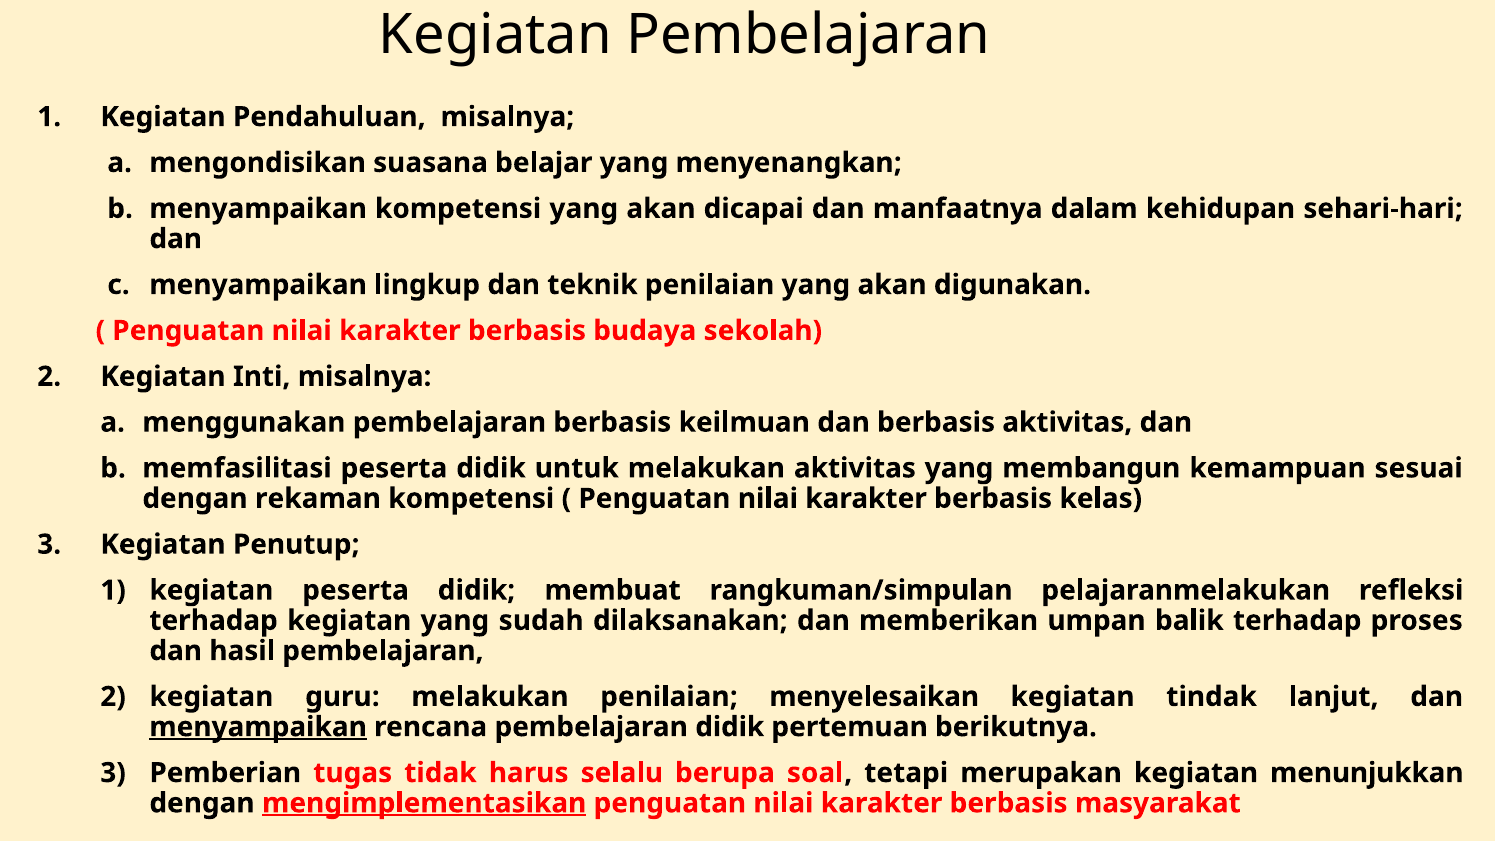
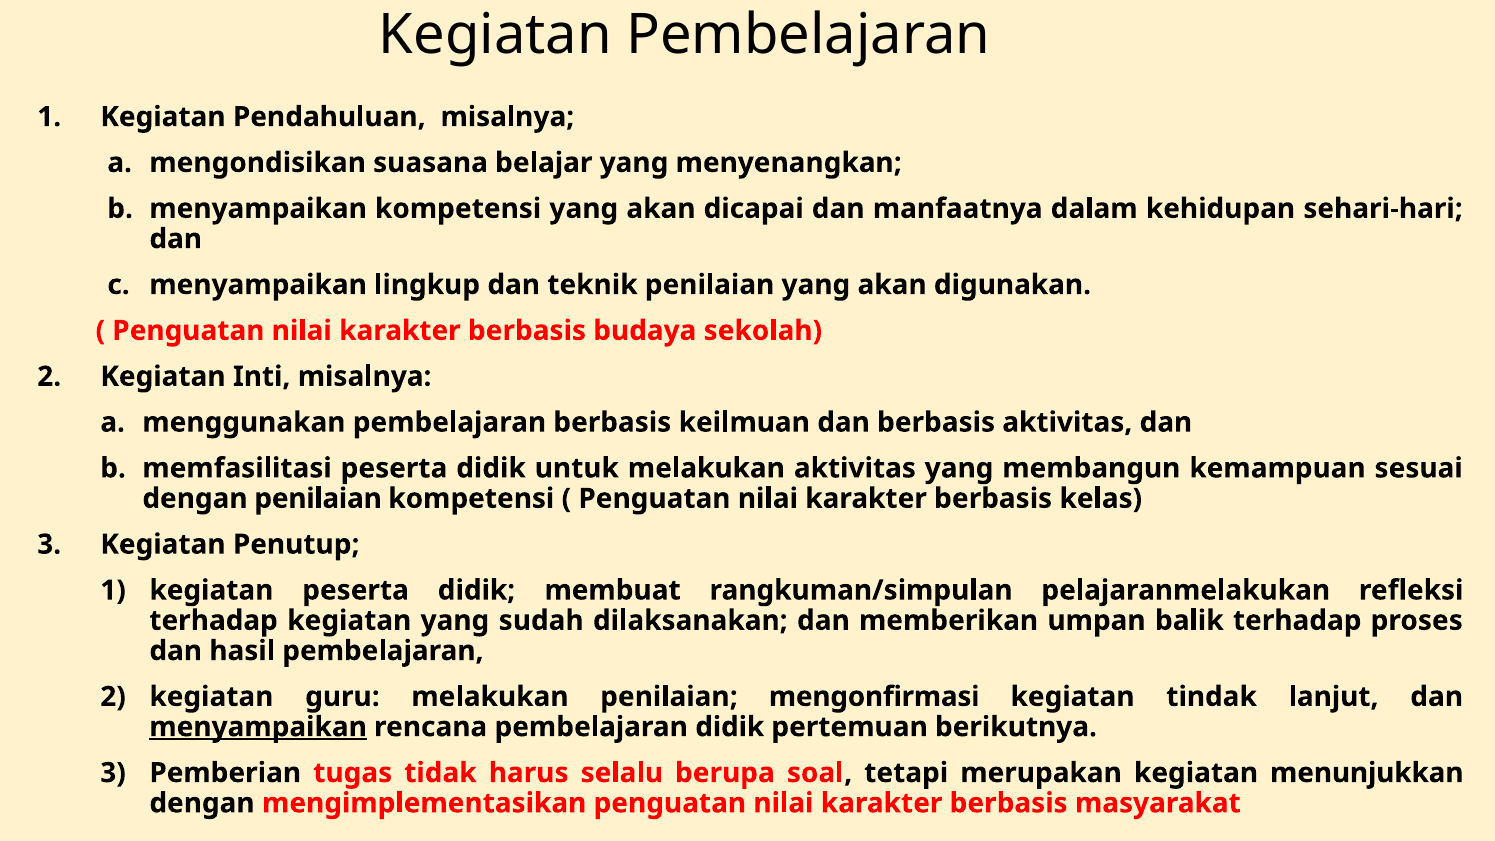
dengan rekaman: rekaman -> penilaian (318, 498)
menyelesaikan: menyelesaikan -> mengonfirmasi (874, 697)
mengimplementasikan underline: present -> none (424, 803)
